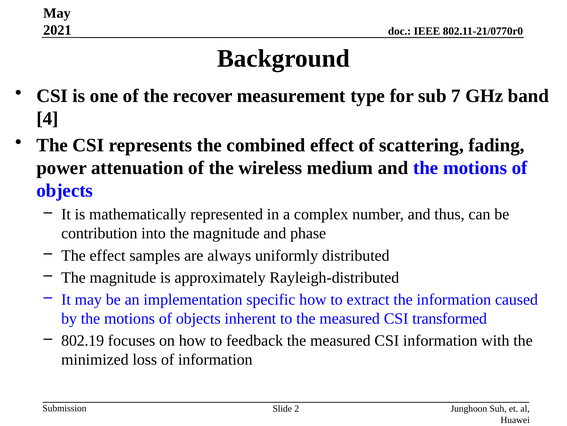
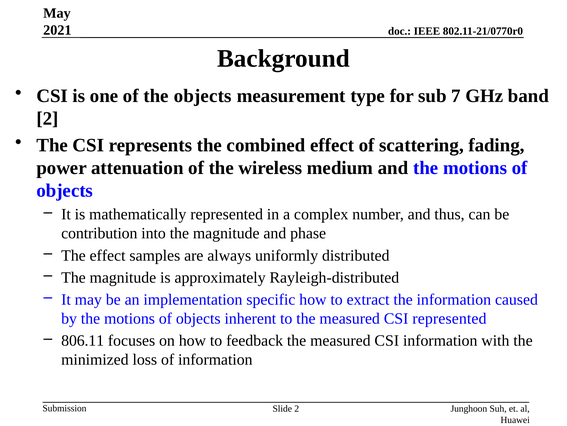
the recover: recover -> objects (203, 96)
4: 4 -> 2 (47, 119)
CSI transformed: transformed -> represented (449, 318)
802.19: 802.19 -> 806.11 (83, 340)
